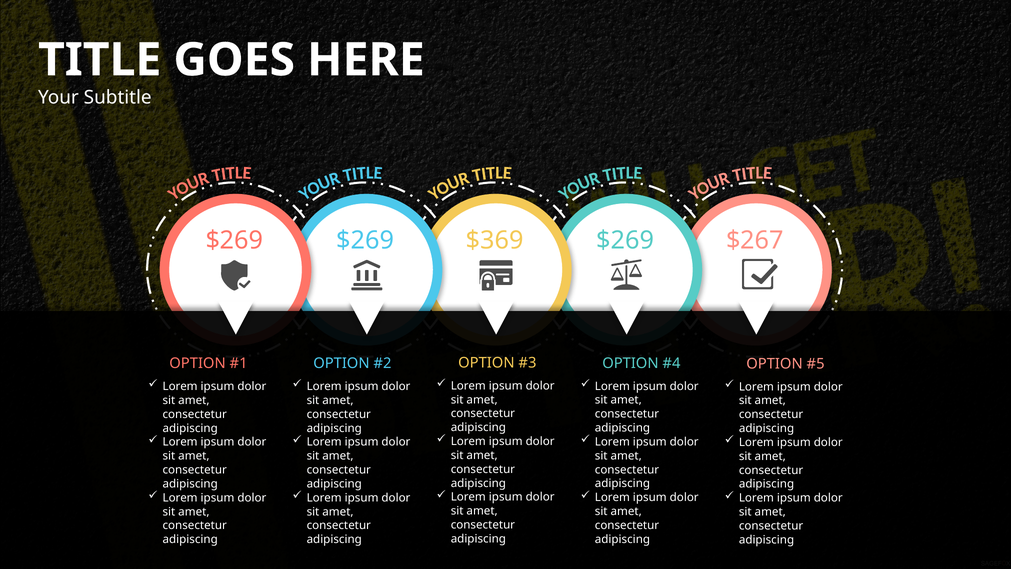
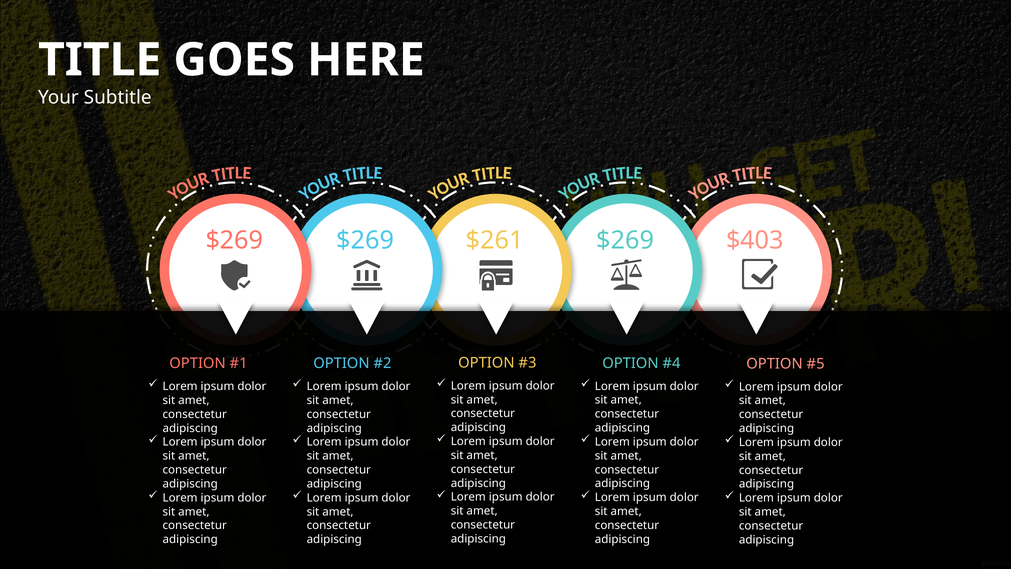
$369: $369 -> $261 (495, 240)
$267: $267 -> $403 (755, 240)
